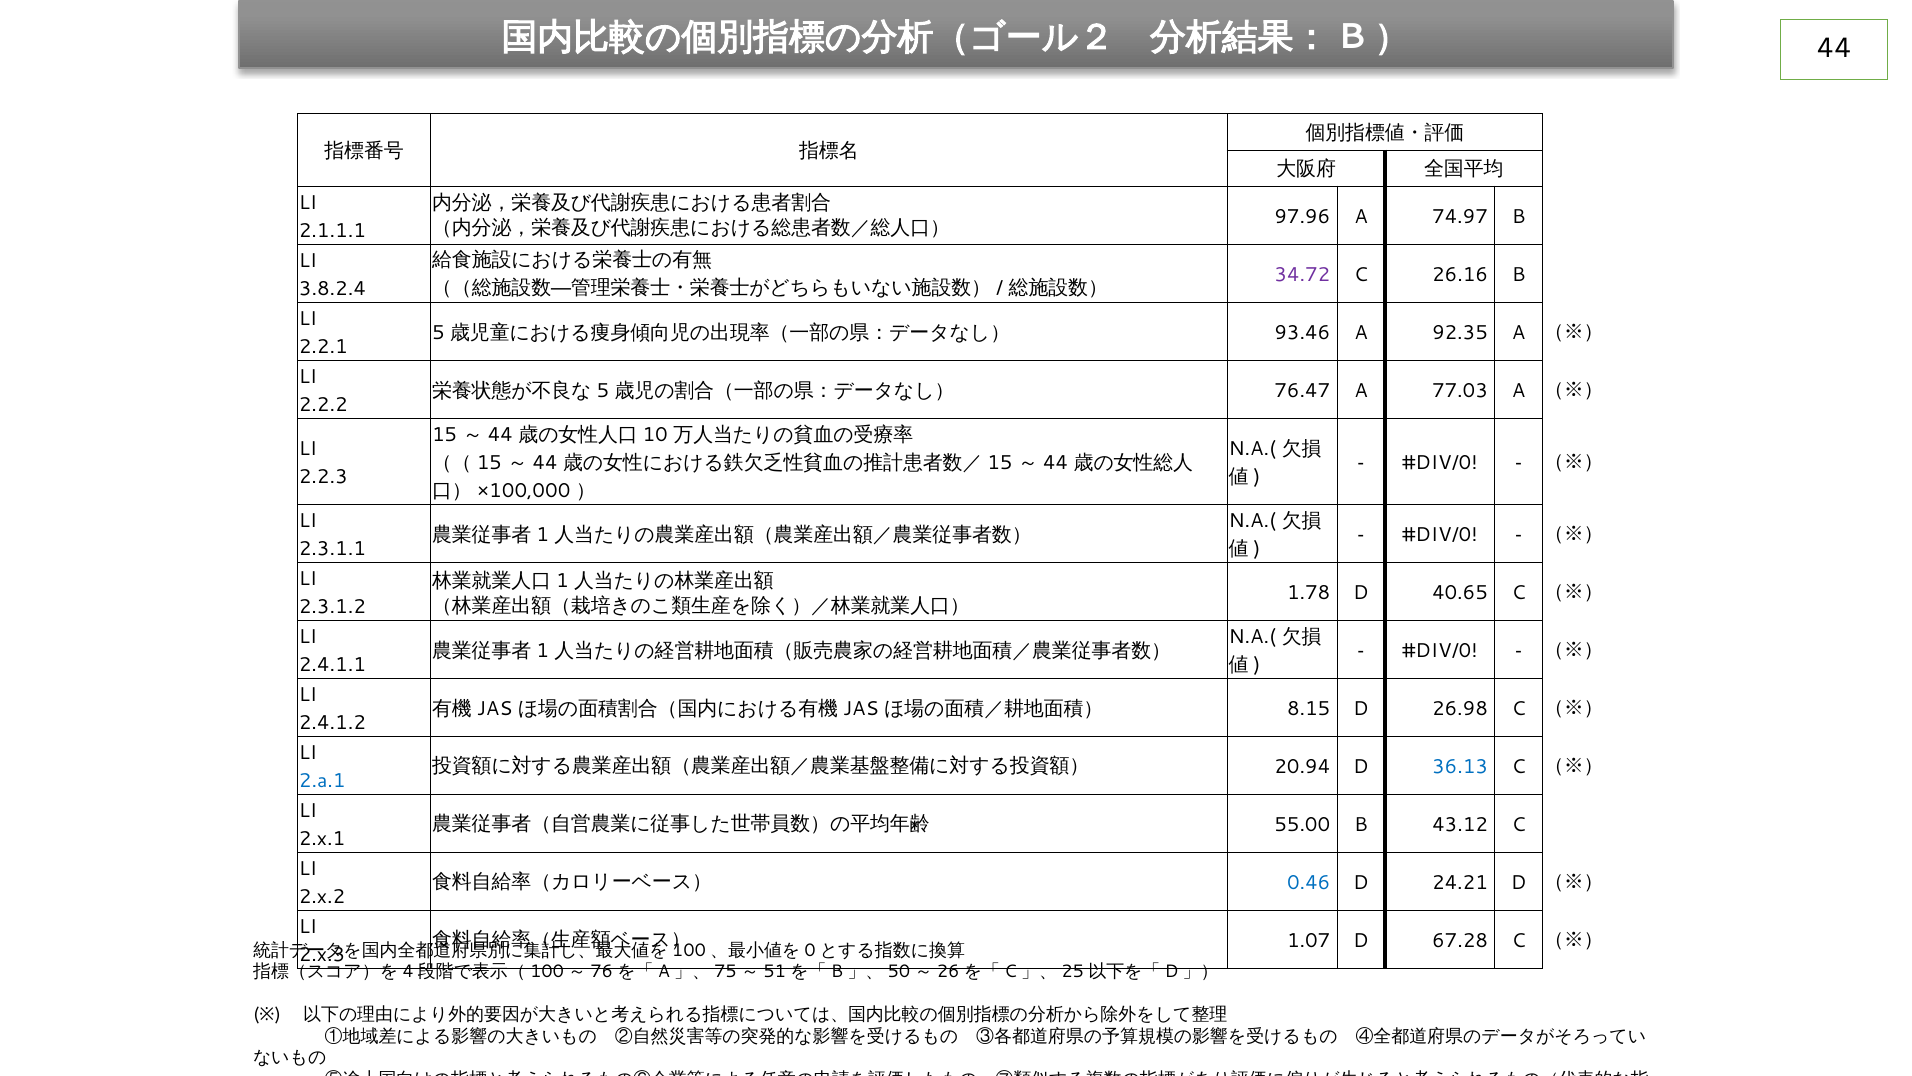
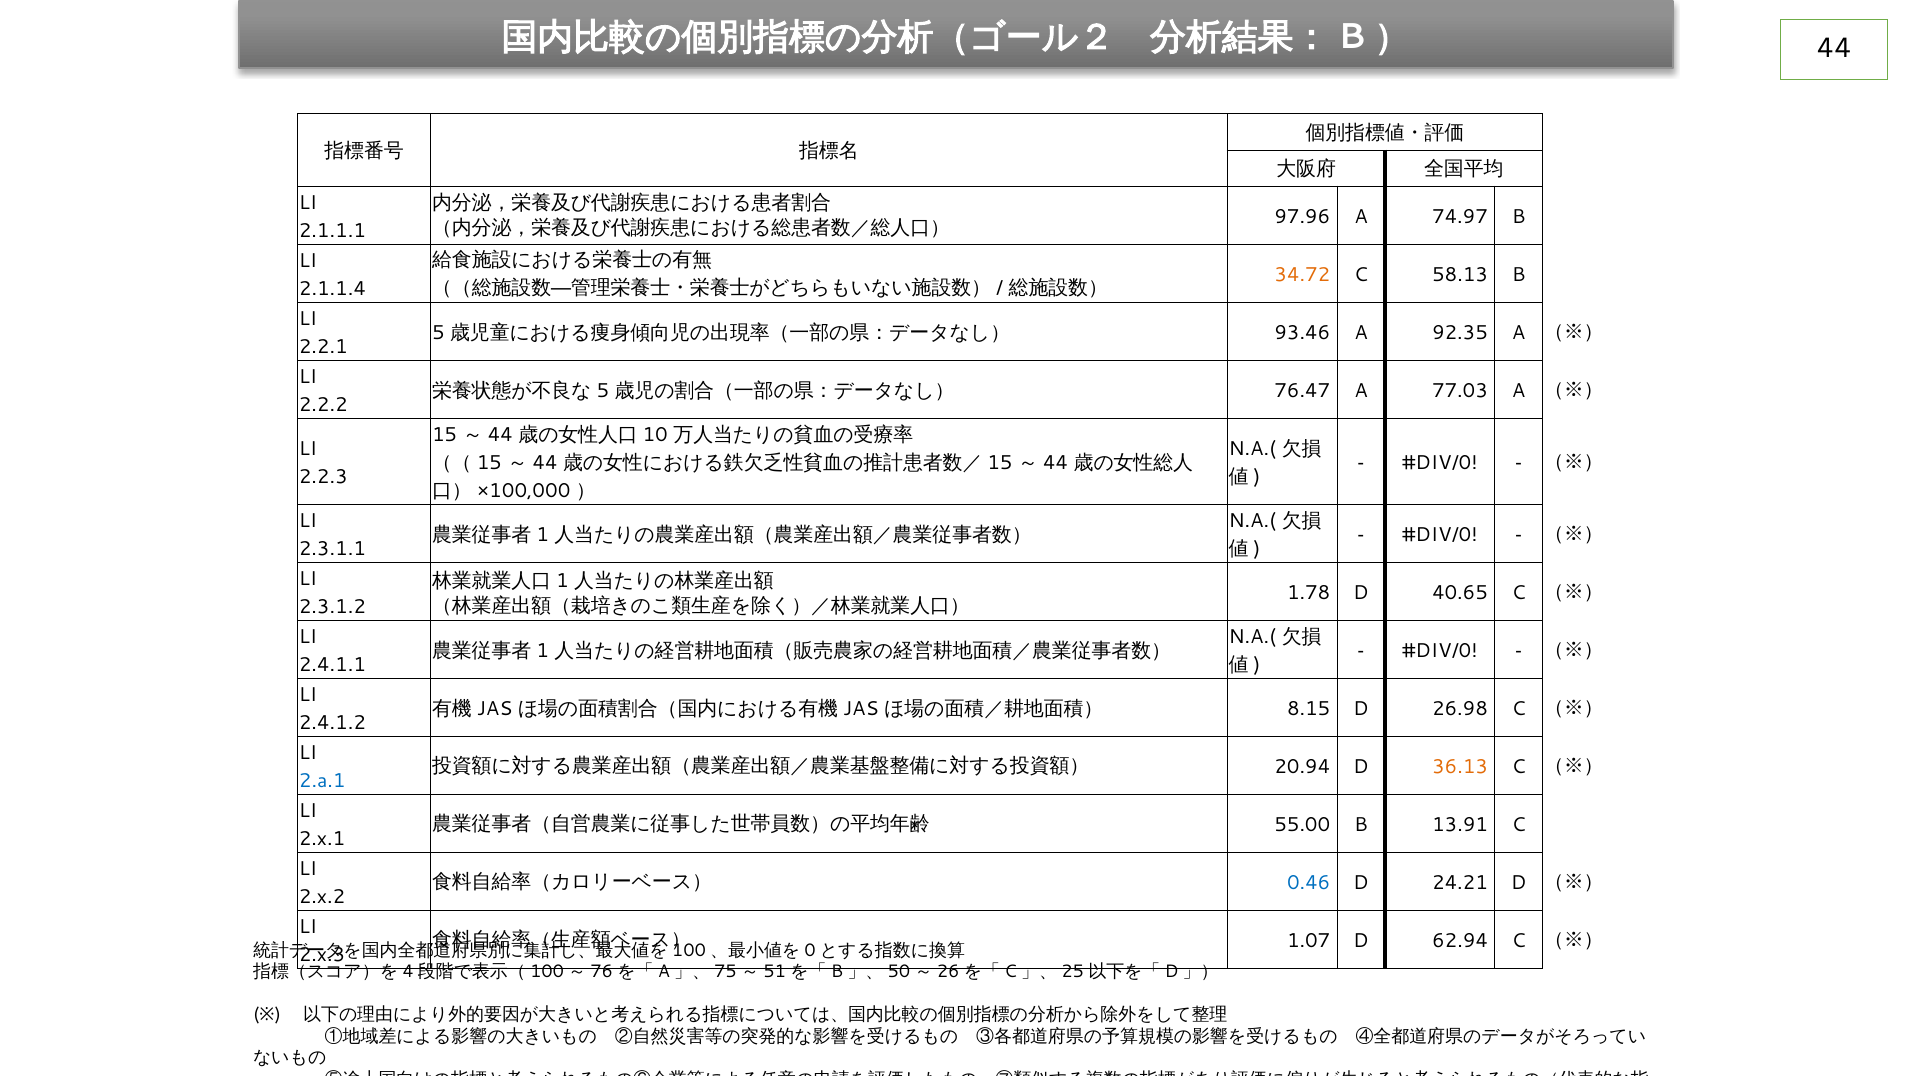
34.72 colour: purple -> orange (1302, 275)
26.16: 26.16 -> 58.13 (1460, 275)
3.8.2.4: 3.8.2.4 -> 2.1.1.4 (332, 289)
36.13 colour: blue -> orange (1460, 767)
43.12: 43.12 -> 13.91 (1460, 825)
67.28: 67.28 -> 62.94 (1460, 941)
